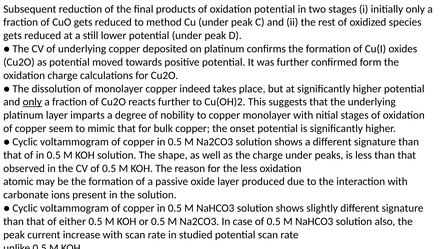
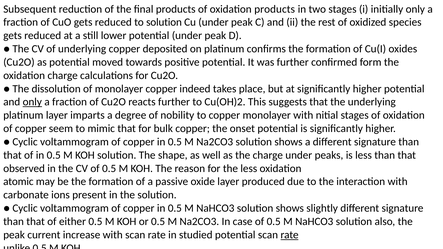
oxidation potential: potential -> products (275, 9)
to method: method -> solution (164, 22)
rate underline: none -> present (290, 235)
